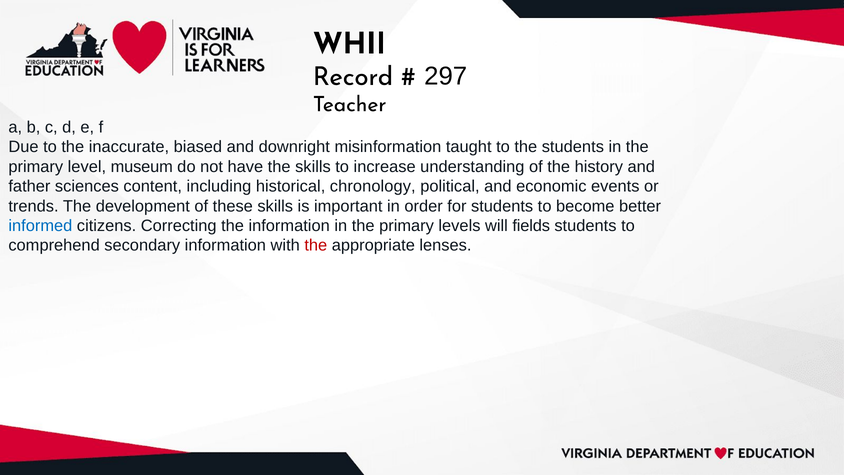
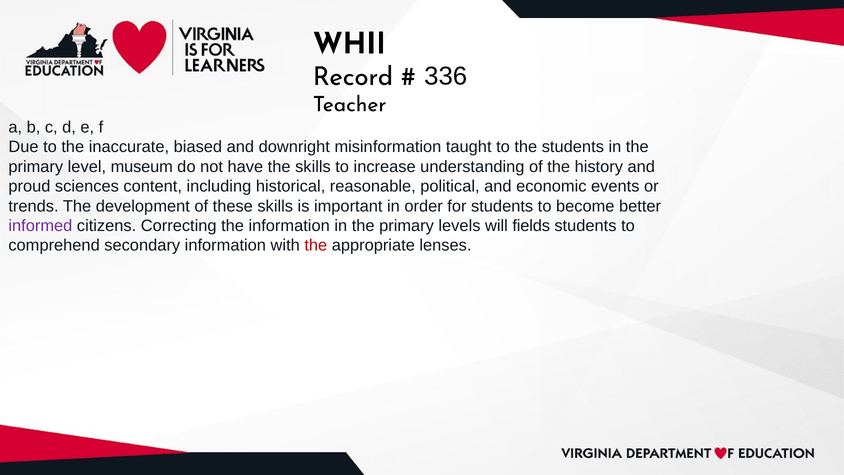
297: 297 -> 336 (446, 76)
father: father -> proud (29, 186)
chronology: chronology -> reasonable (373, 186)
informed colour: blue -> purple (40, 226)
